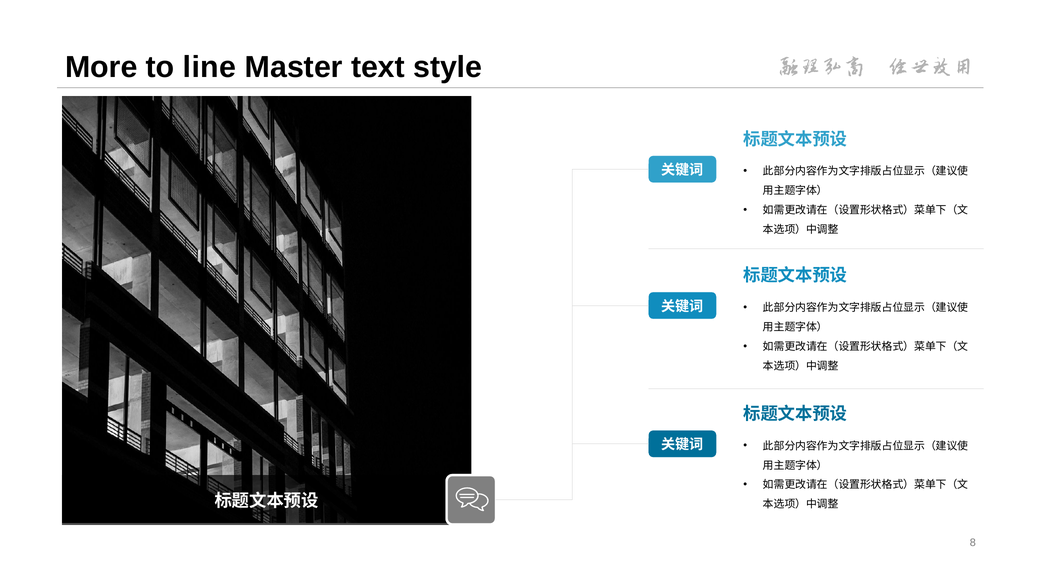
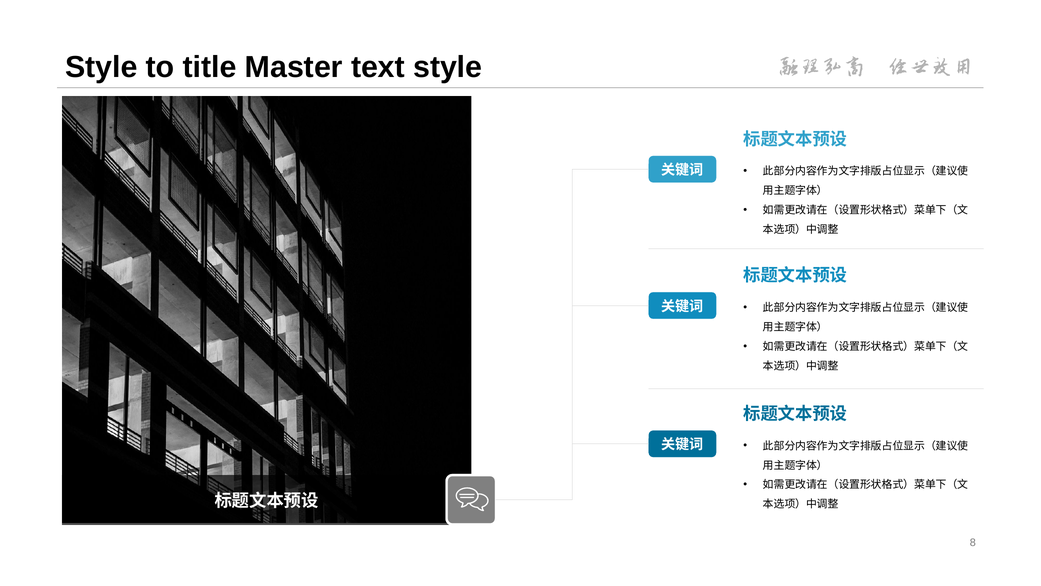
More: More -> Style (101, 67)
line: line -> title (210, 67)
